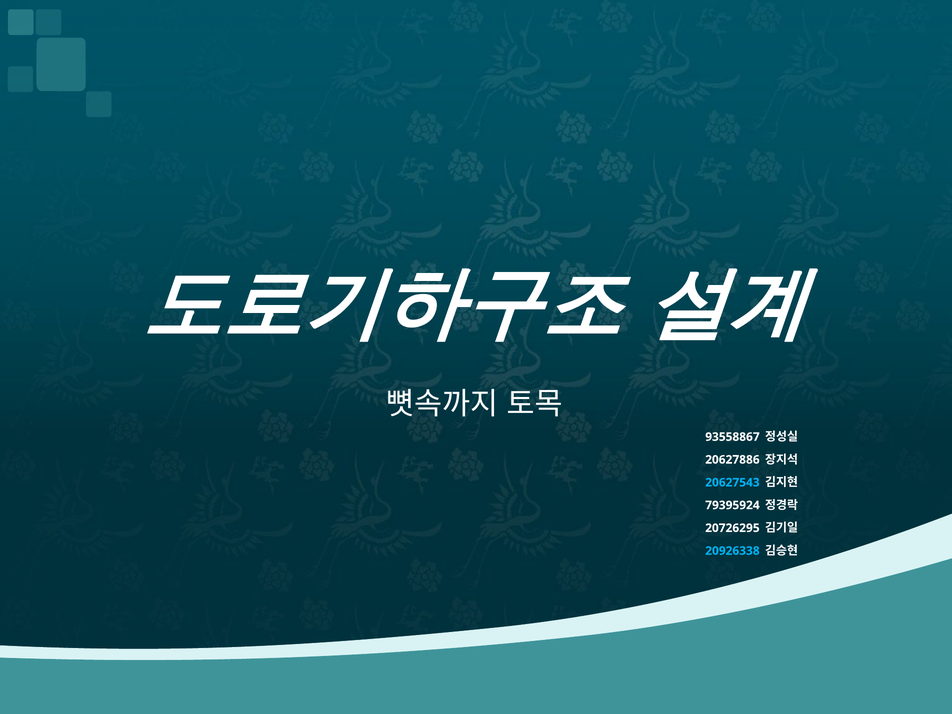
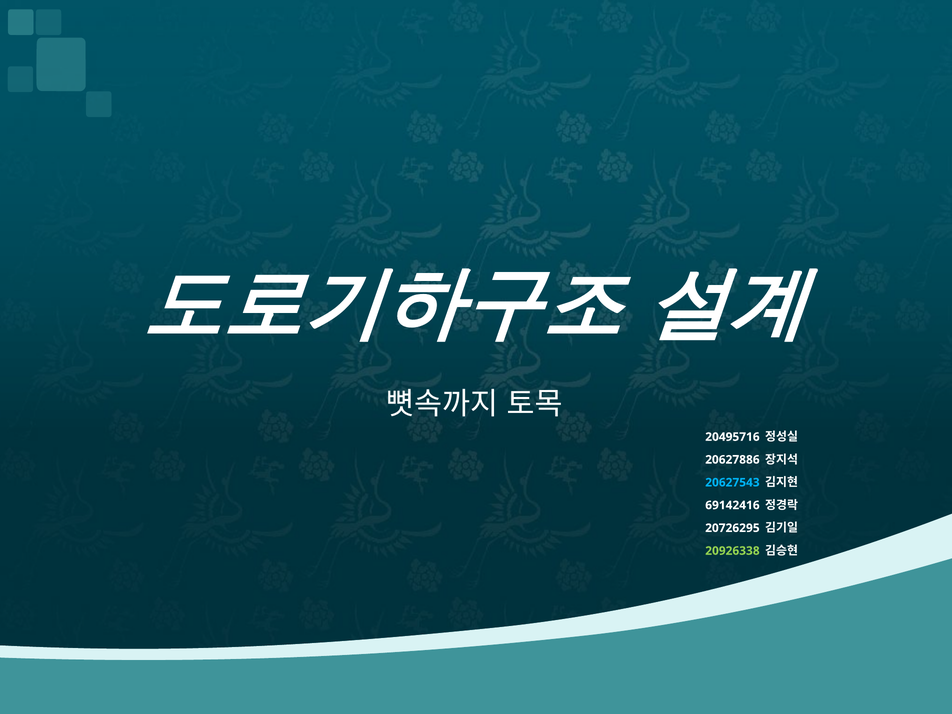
93558867: 93558867 -> 20495716 (732, 437)
79395924: 79395924 -> 69142416 (732, 505)
20926338 colour: light blue -> light green (732, 551)
